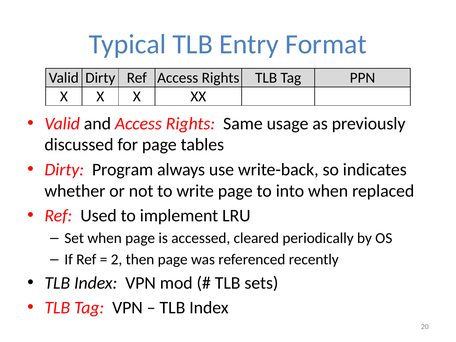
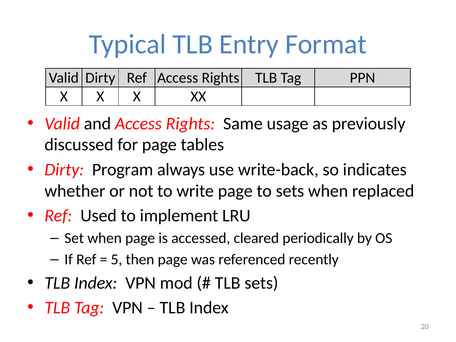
to into: into -> sets (290, 191)
2: 2 -> 5 (117, 260)
